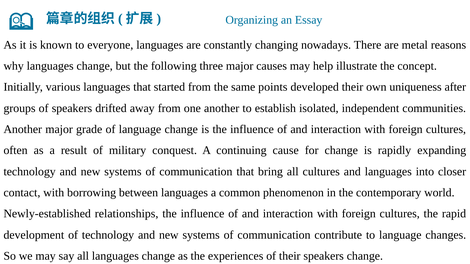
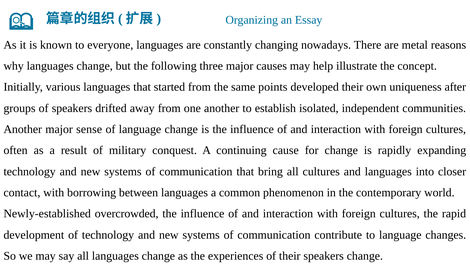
grade: grade -> sense (89, 129)
relationships: relationships -> overcrowded (127, 214)
